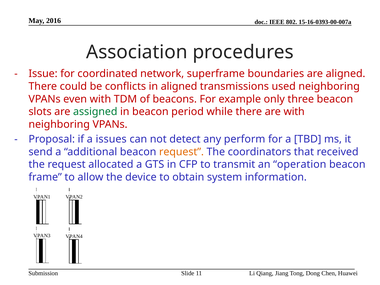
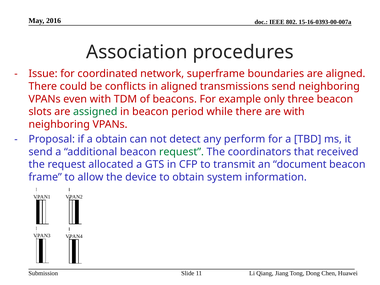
transmissions used: used -> send (284, 86)
a issues: issues -> obtain (111, 139)
request colour: orange -> green (181, 152)
operation: operation -> document (300, 164)
